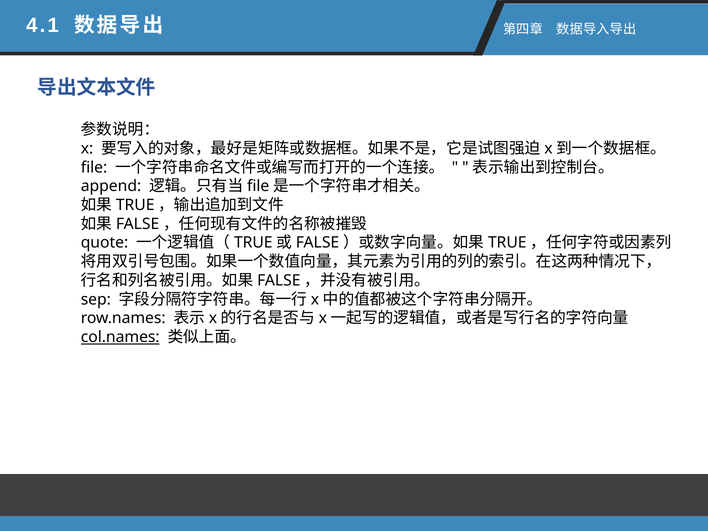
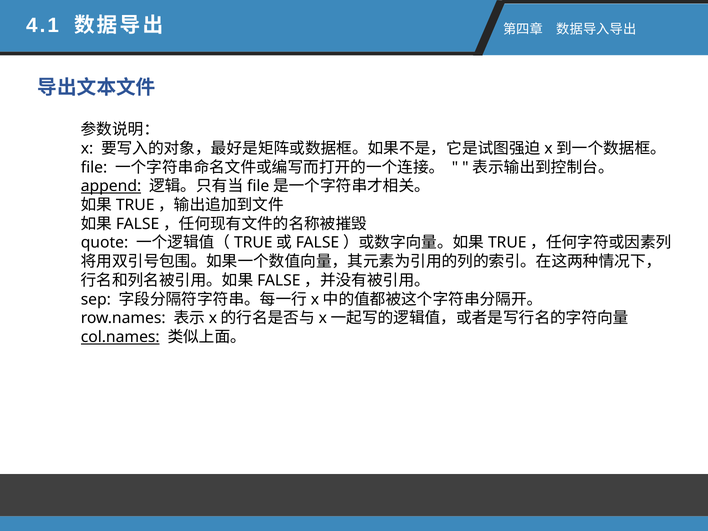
append underline: none -> present (111, 186)
